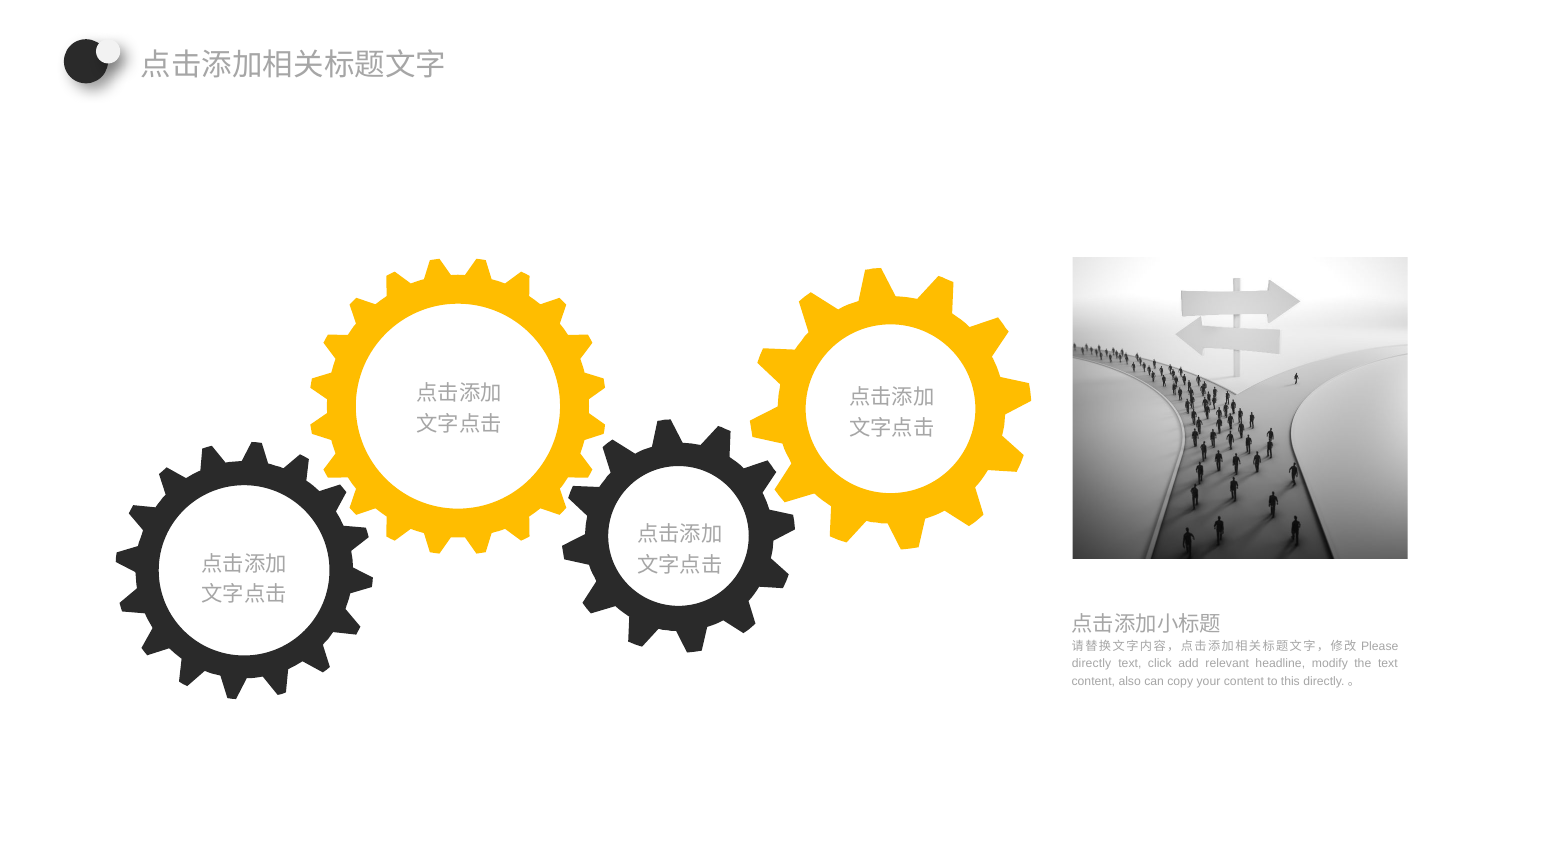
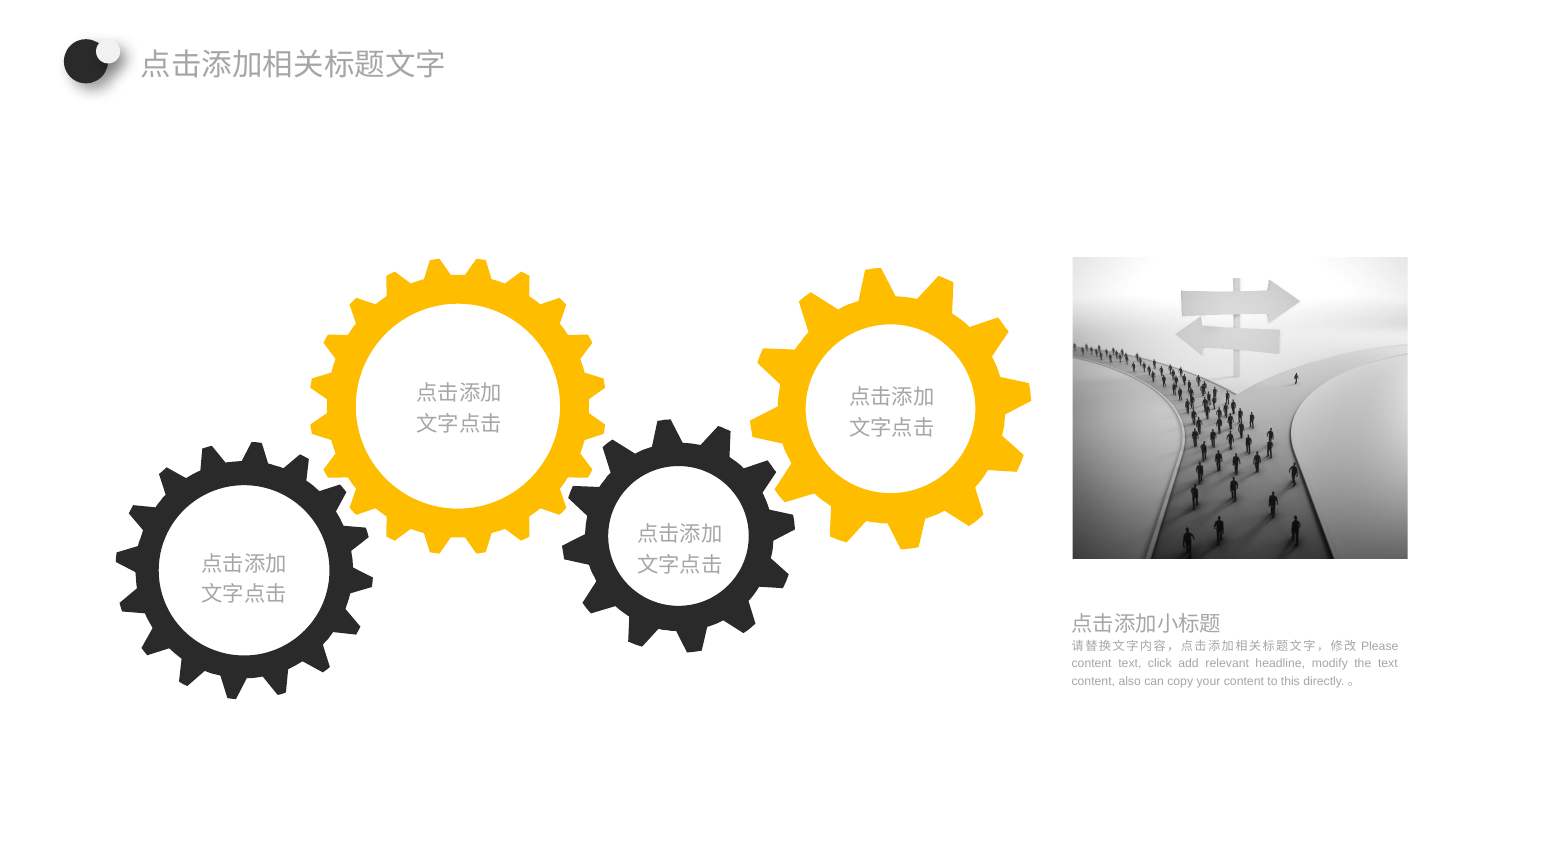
directly: directly -> content (1092, 664)
